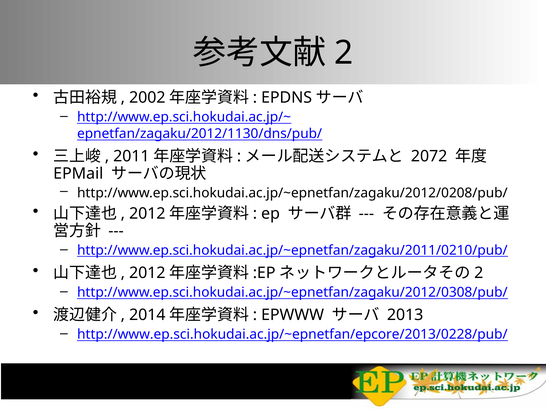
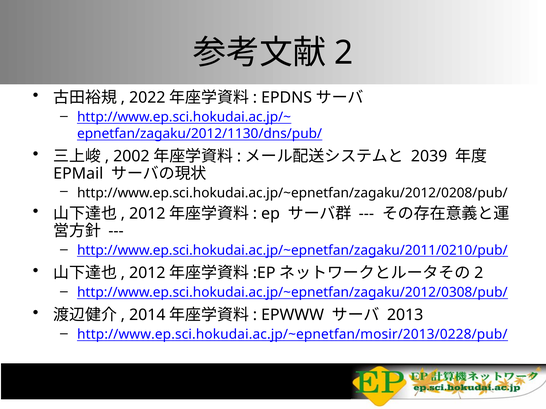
2002: 2002 -> 2022 (147, 98)
2011: 2011 -> 2002 (131, 157)
2072: 2072 -> 2039 (429, 157)
http://www.ep.sci.hokudai.ac.jp/~epnetfan/epcore/2013/0228/pub/: http://www.ep.sci.hokudai.ac.jp/~epnetfan/epcore/2013/0228/pub/ -> http://www.ep.sci.hokudai.ac.jp/~epnetfan/mosir/2013/0228/pub/ (292, 335)
